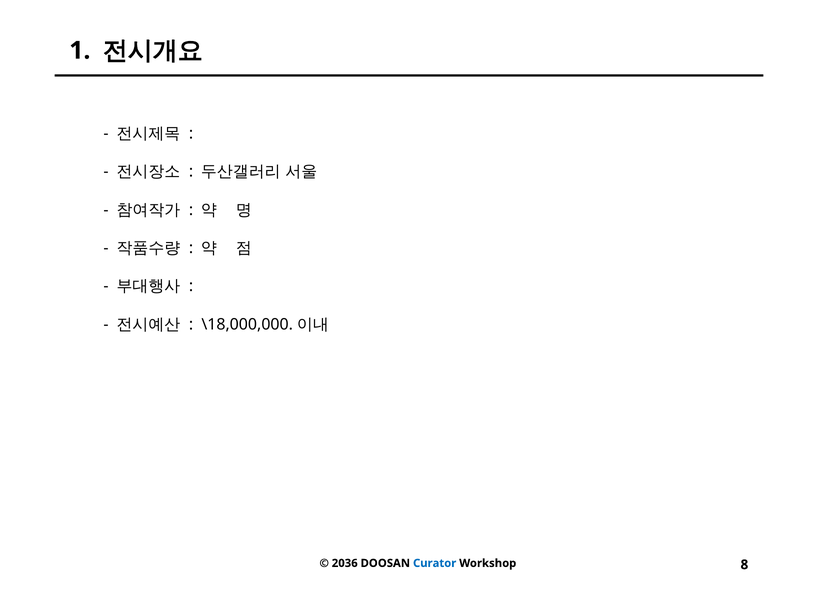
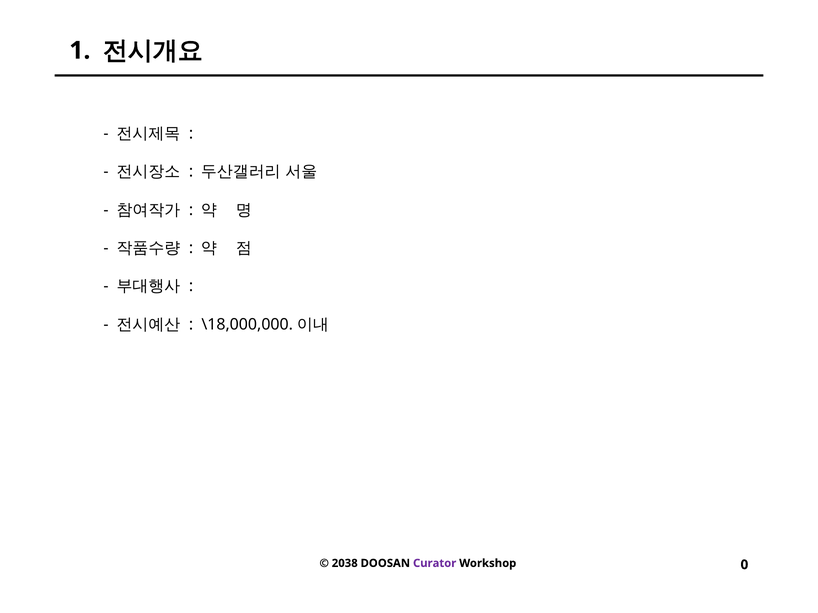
2036: 2036 -> 2038 (345, 564)
Curator colour: blue -> purple (435, 564)
8: 8 -> 0 (744, 565)
